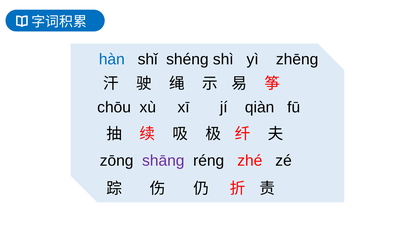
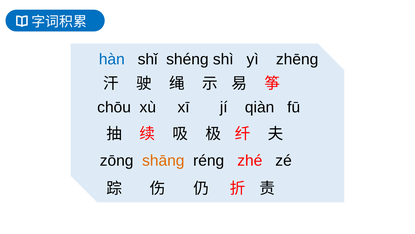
shāng colour: purple -> orange (163, 160)
